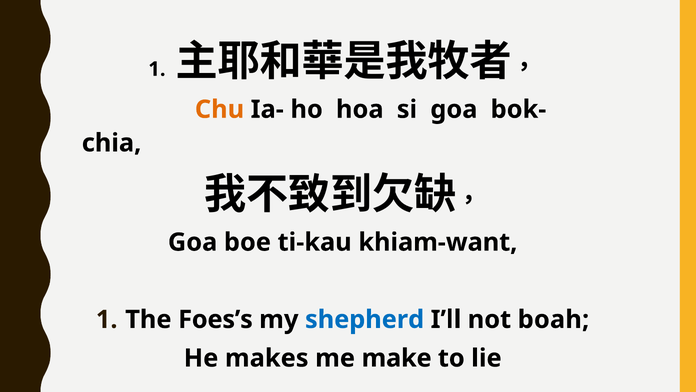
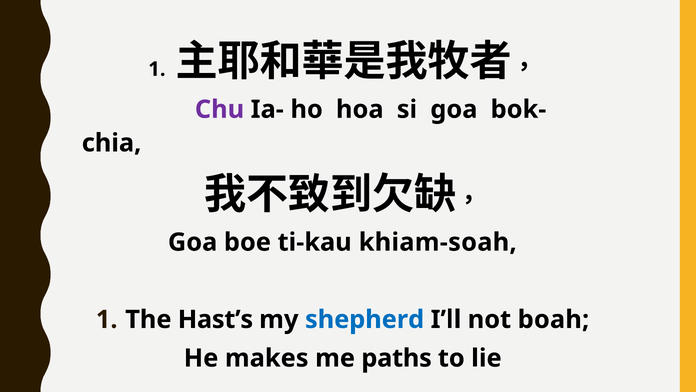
Chu colour: orange -> purple (220, 109)
khiam-want: khiam-want -> khiam-soah (438, 242)
Foes’s: Foes’s -> Hast’s (215, 319)
make: make -> paths (397, 358)
